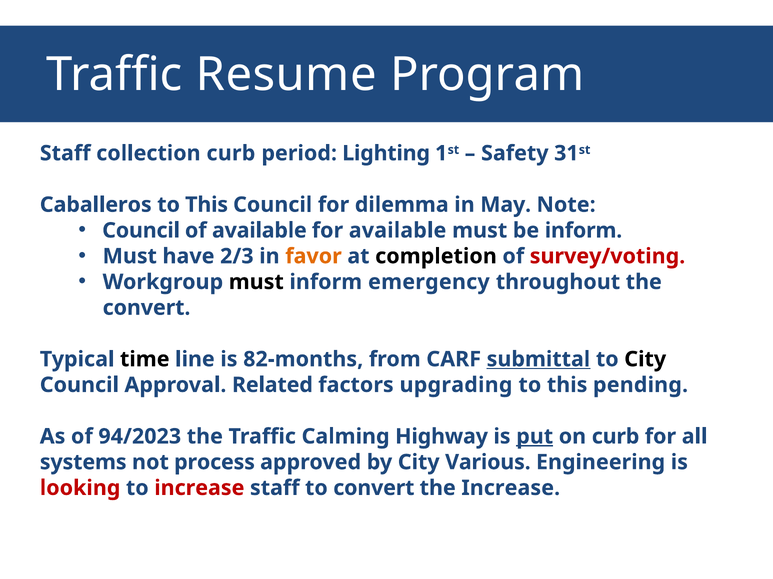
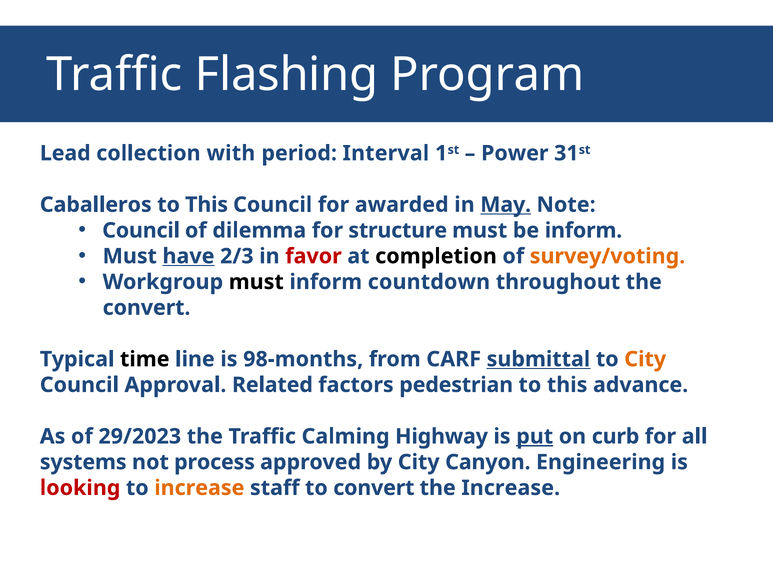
Resume: Resume -> Flashing (287, 75)
Staff: Staff -> Lead (65, 153)
collection curb: curb -> with (231, 153)
Lighting: Lighting -> Interval (386, 153)
Safety: Safety -> Power (515, 153)
dilemma: dilemma -> awarded (402, 205)
May underline: none -> present (506, 205)
of available: available -> dilemma (259, 231)
for available: available -> structure (398, 231)
have underline: none -> present (188, 257)
favor colour: orange -> red (314, 257)
survey/voting colour: red -> orange (607, 257)
emergency: emergency -> countdown (429, 282)
82-months: 82-months -> 98-months (303, 360)
City colour: black -> orange (645, 360)
upgrading: upgrading -> pedestrian (456, 385)
pending: pending -> advance (641, 385)
94/2023: 94/2023 -> 29/2023 (140, 437)
Various: Various -> Canyon (488, 463)
increase colour: red -> orange (199, 489)
